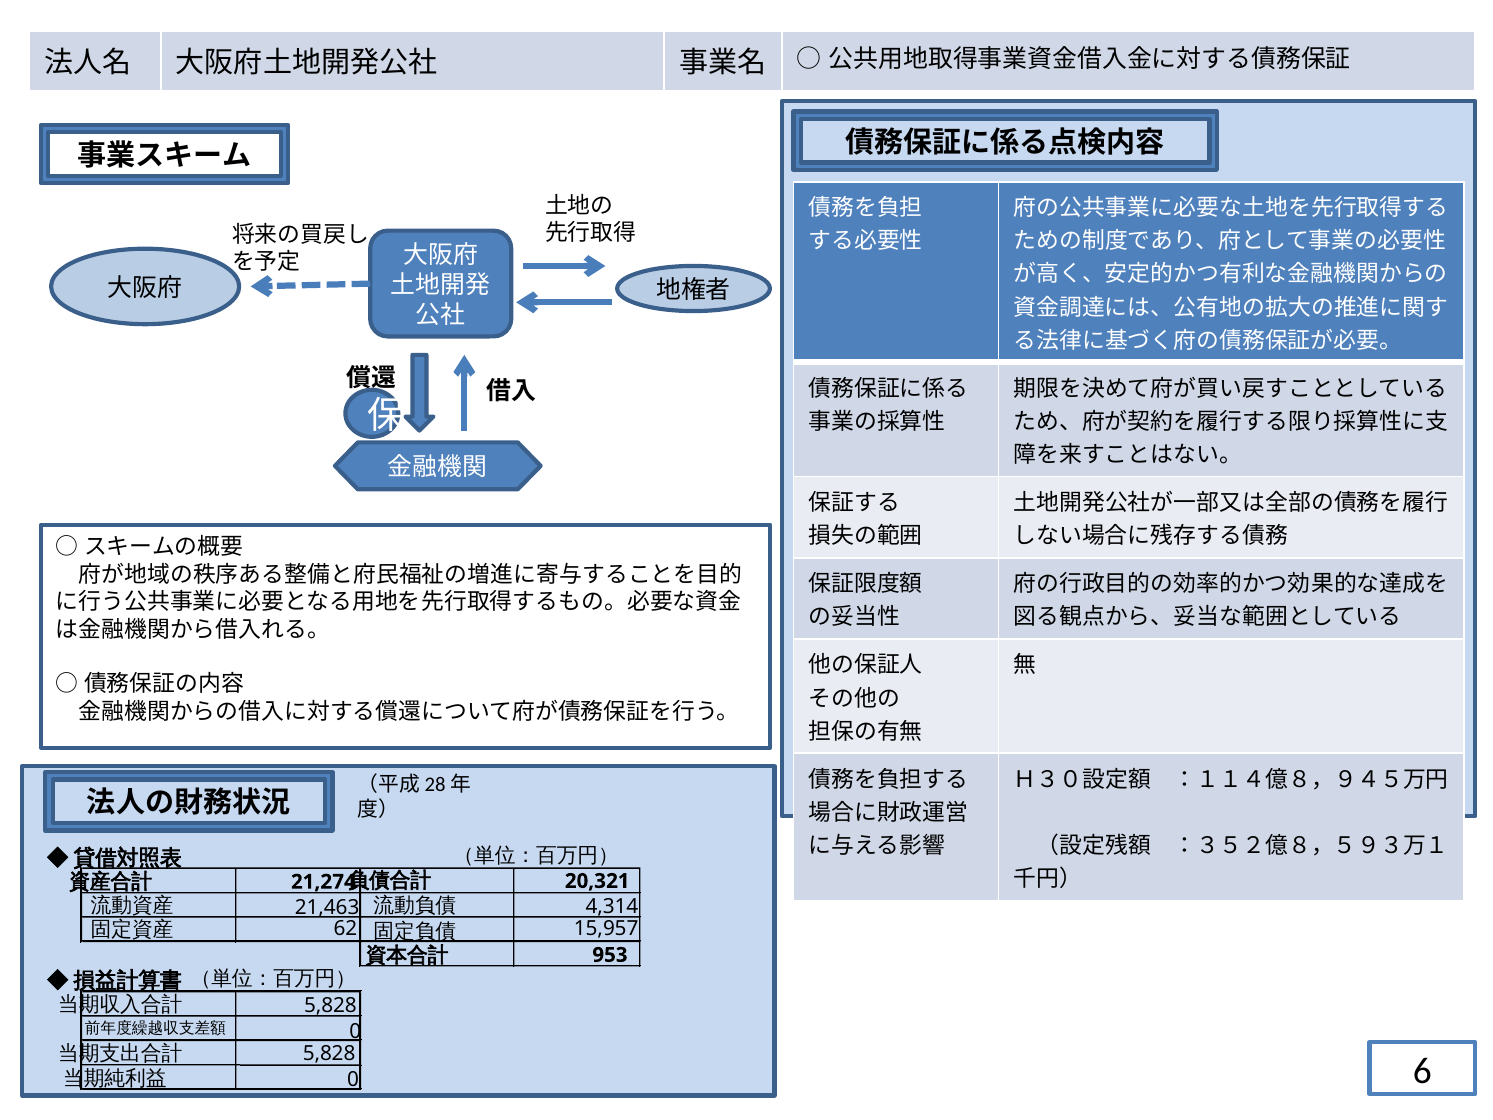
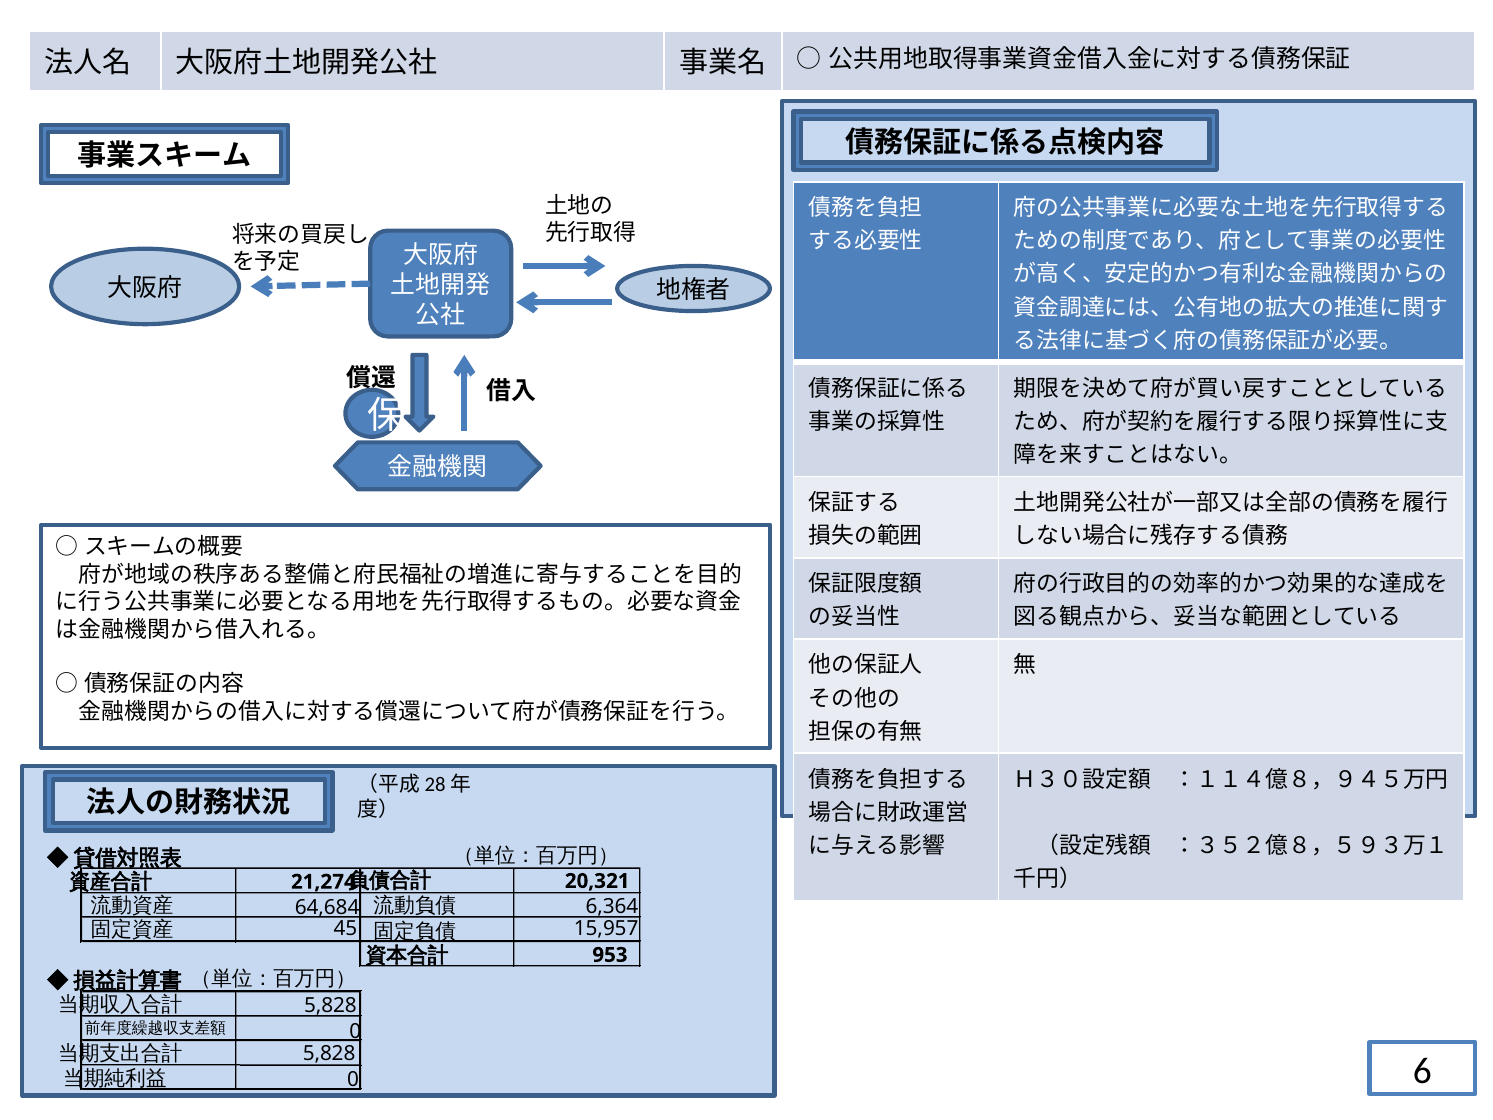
21,463: 21,463 -> 64,684 (327, 907)
4,314: 4,314 -> 6,364 (612, 906)
62: 62 -> 45 (345, 929)
